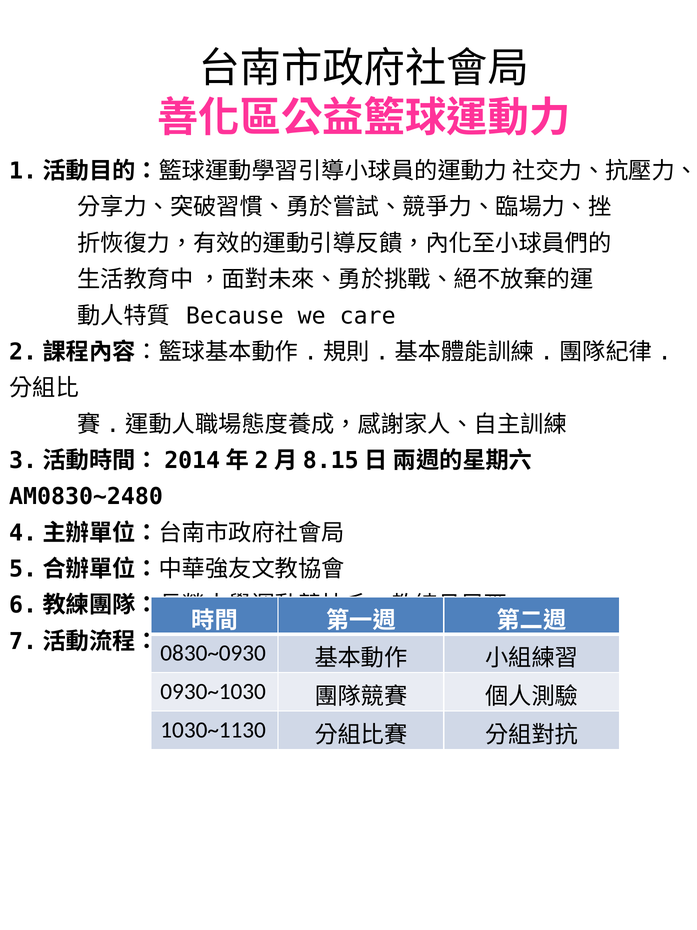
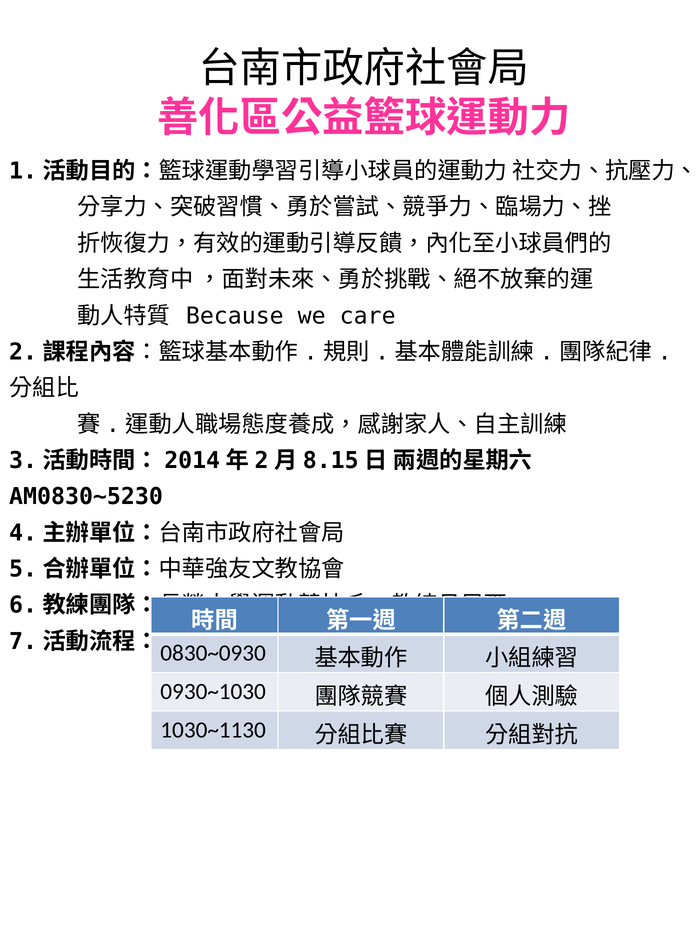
AM0830~2480: AM0830~2480 -> AM0830~5230 (86, 496)
